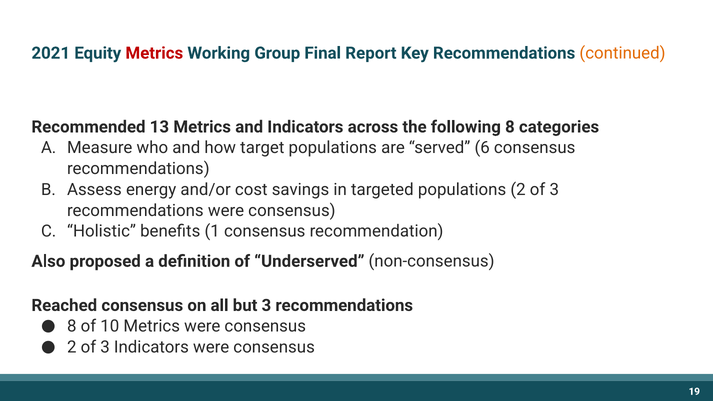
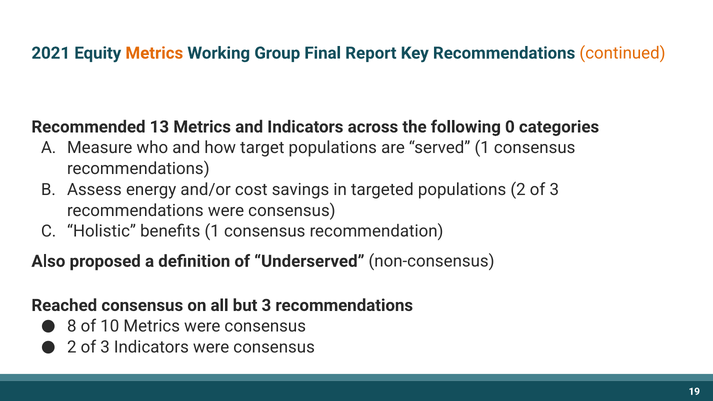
Metrics colour: red -> orange (154, 53)
following 8: 8 -> 0 (510, 127)
served 6: 6 -> 1 (482, 148)
